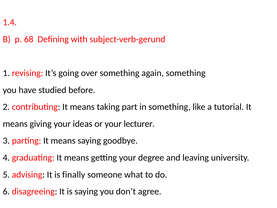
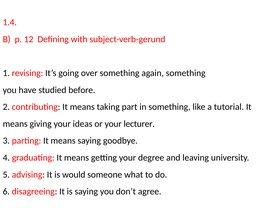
68: 68 -> 12 (29, 39)
finally: finally -> would (74, 174)
